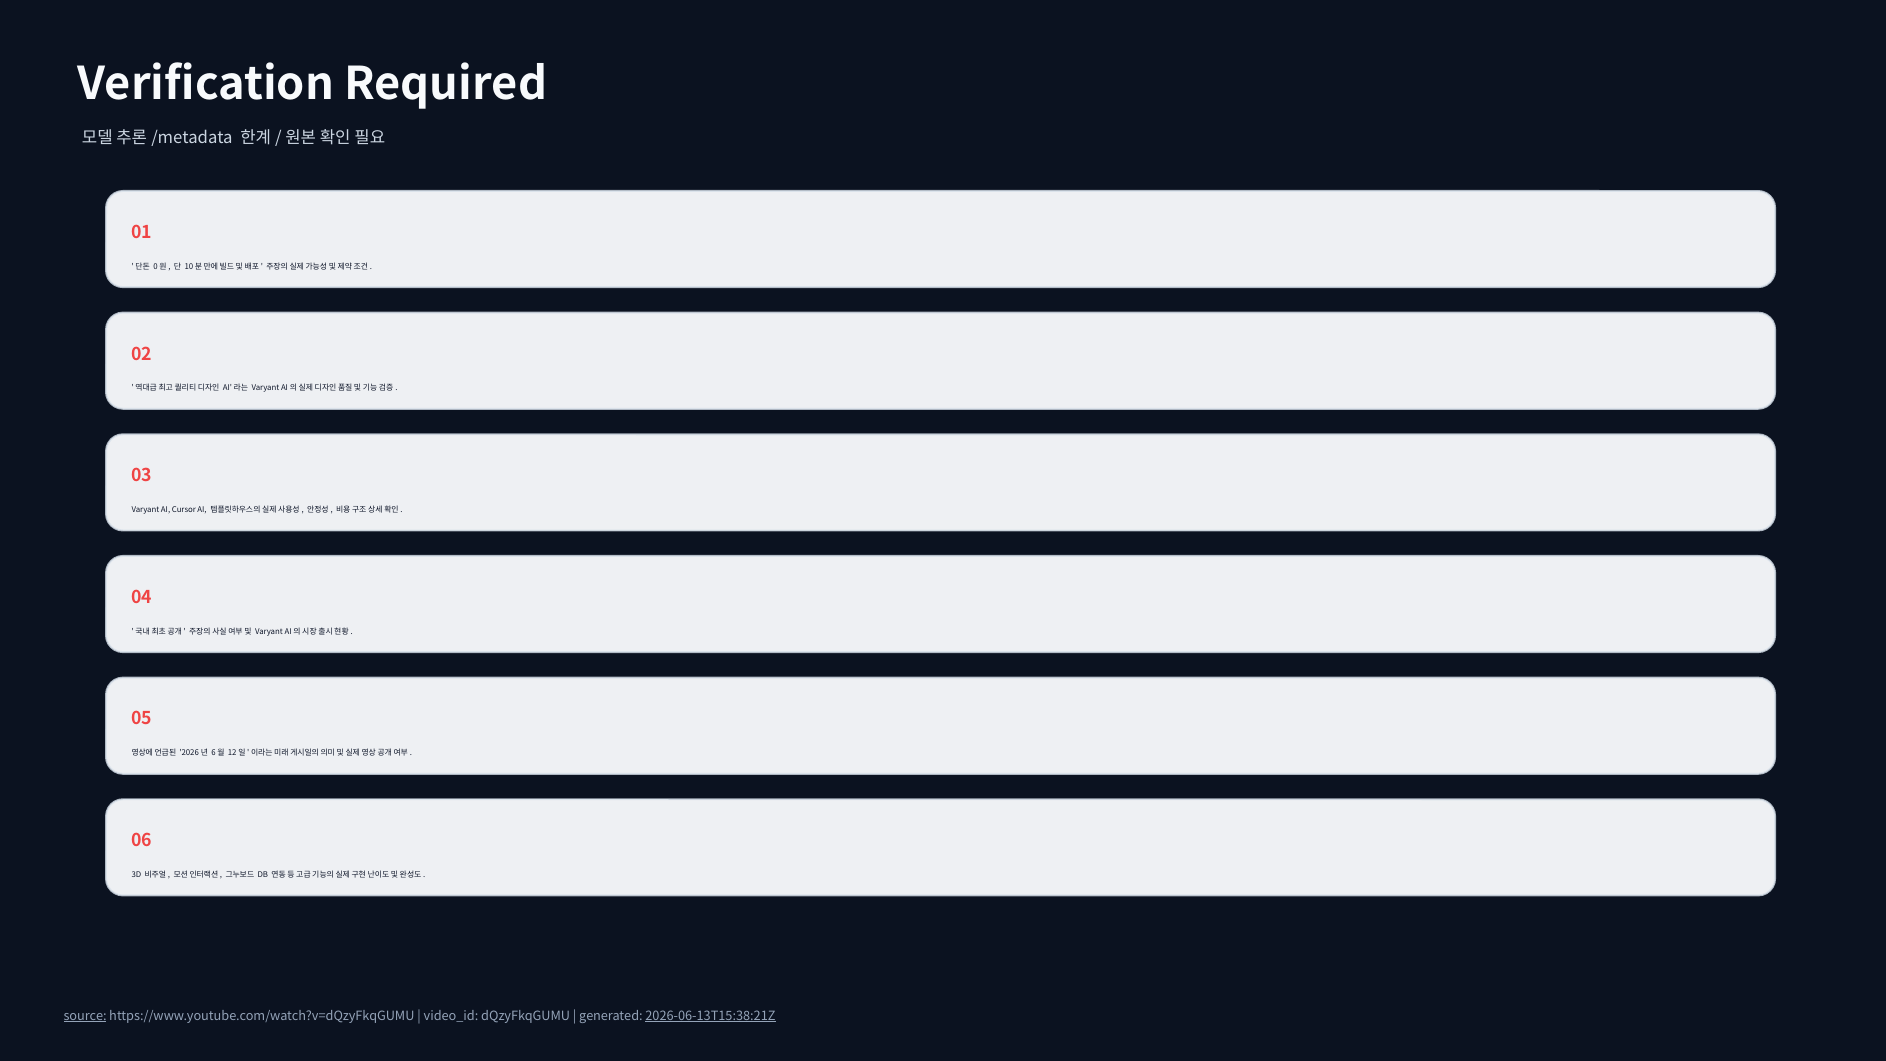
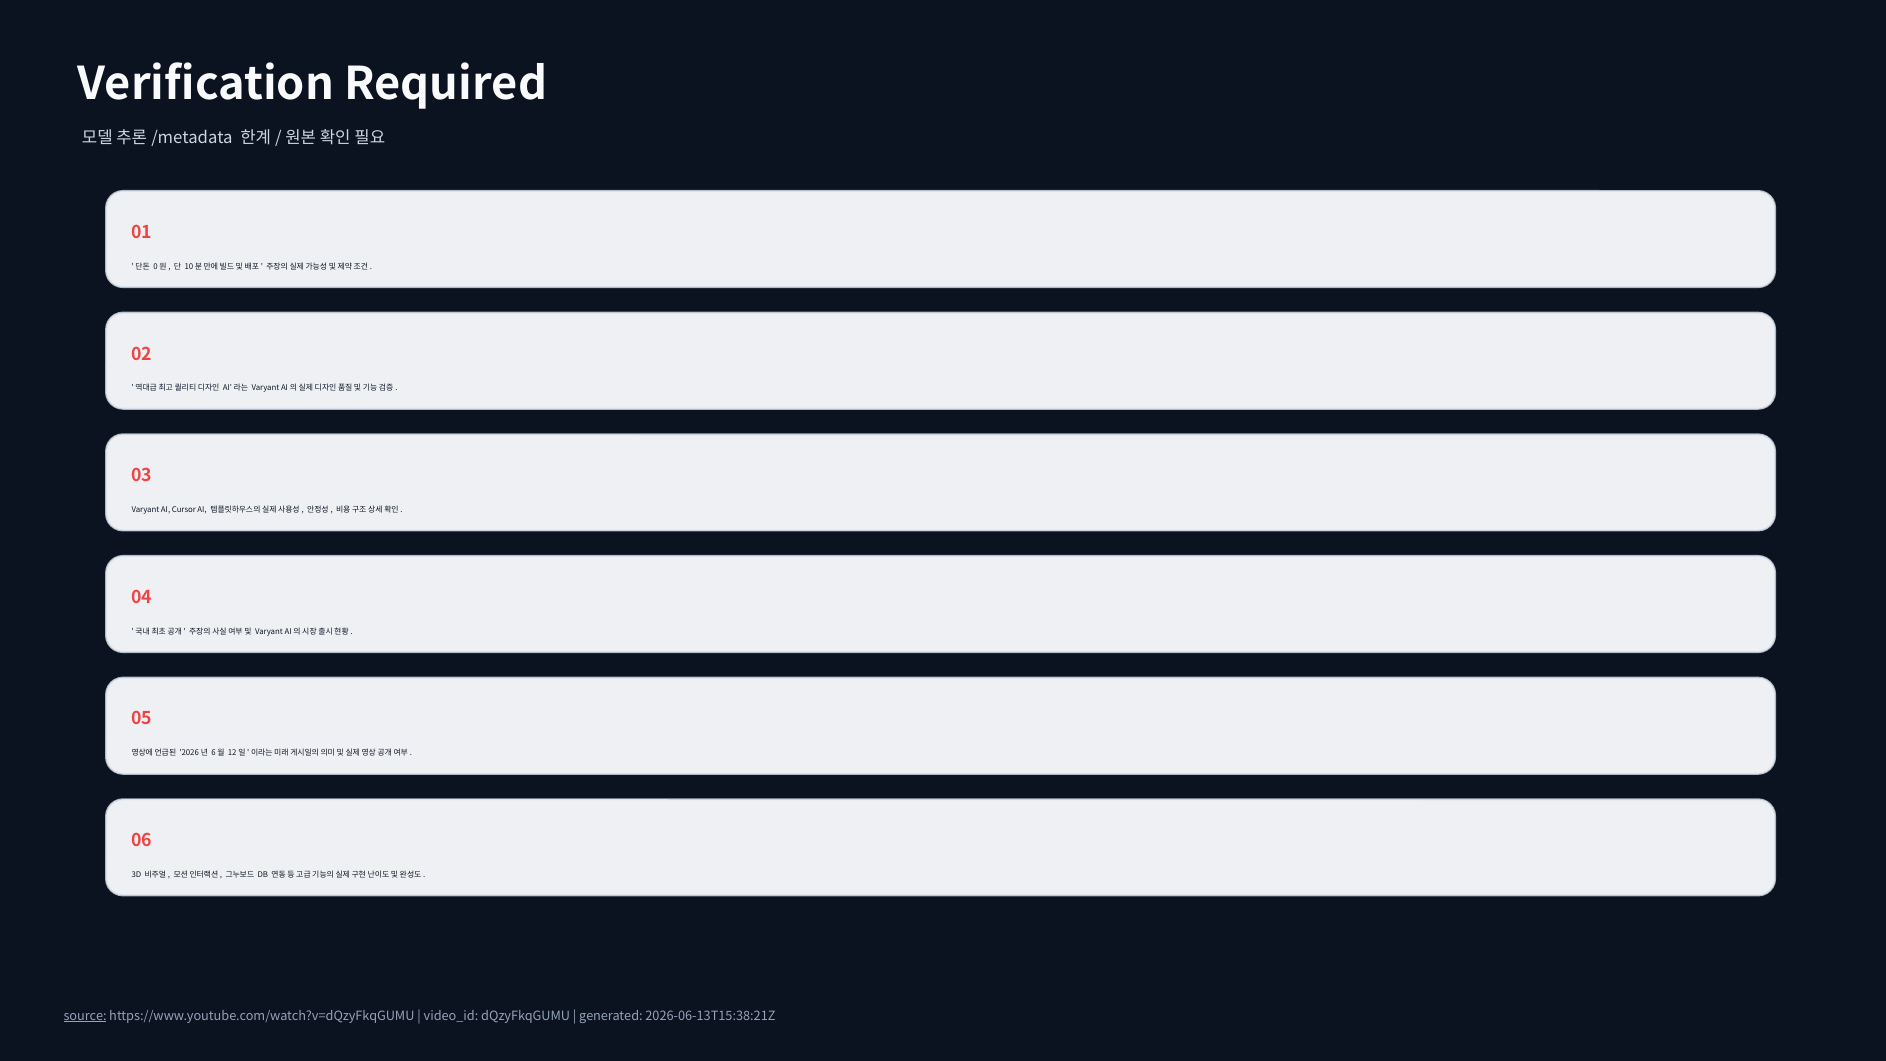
2026-06-13T15:38:21Z underline: present -> none (710, 1016)
